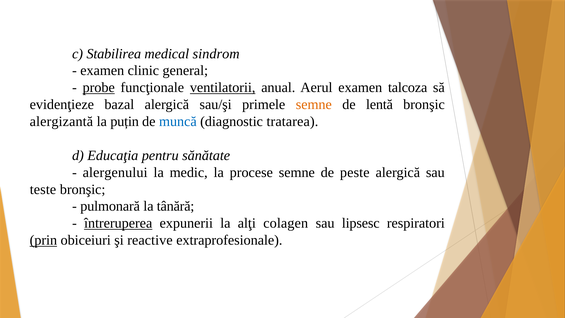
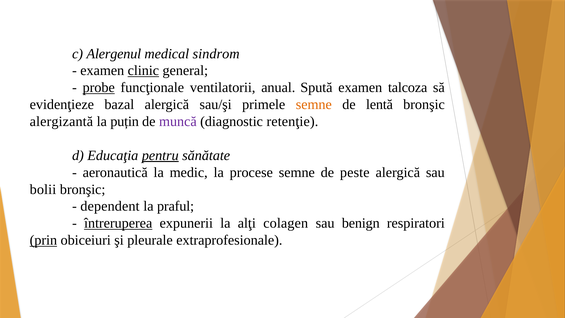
Stabilirea: Stabilirea -> Alergenul (114, 54)
clinic underline: none -> present (143, 71)
ventilatorii underline: present -> none (223, 88)
Aerul: Aerul -> Spută (316, 88)
muncă colour: blue -> purple (178, 121)
tratarea: tratarea -> retenţie (292, 121)
pentru underline: none -> present (160, 155)
alergenului: alergenului -> aeronautică (115, 172)
teste: teste -> bolii (43, 189)
pulmonară: pulmonară -> dependent (110, 206)
tânără: tânără -> praful (176, 206)
lipsesc: lipsesc -> benign (361, 223)
reactive: reactive -> pleurale (150, 240)
